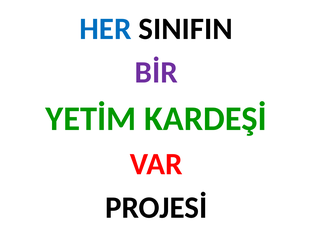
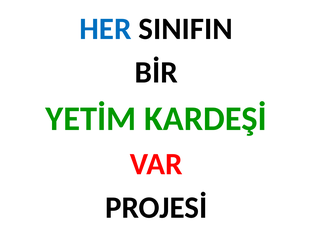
BİR colour: purple -> black (156, 72)
